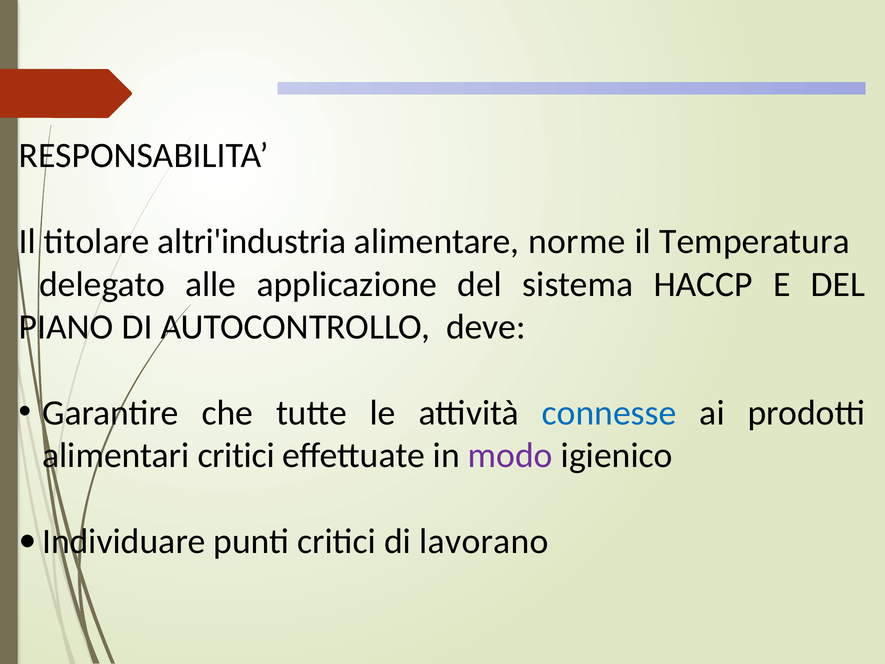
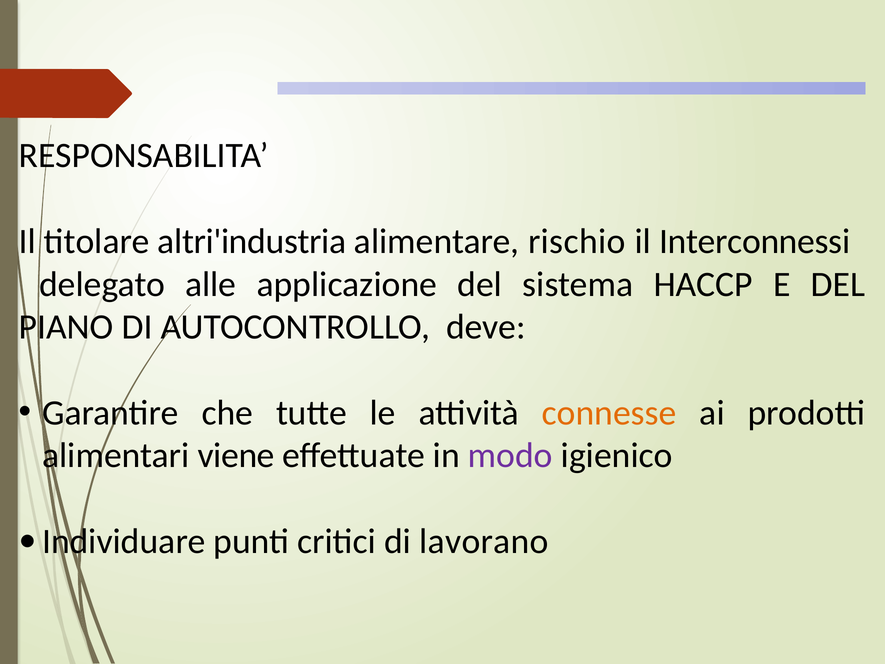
norme: norme -> rischio (577, 241)
Temperatura: Temperatura -> Interconnessi (755, 241)
connesse colour: blue -> orange (609, 413)
alimentari critici: critici -> viene (236, 455)
